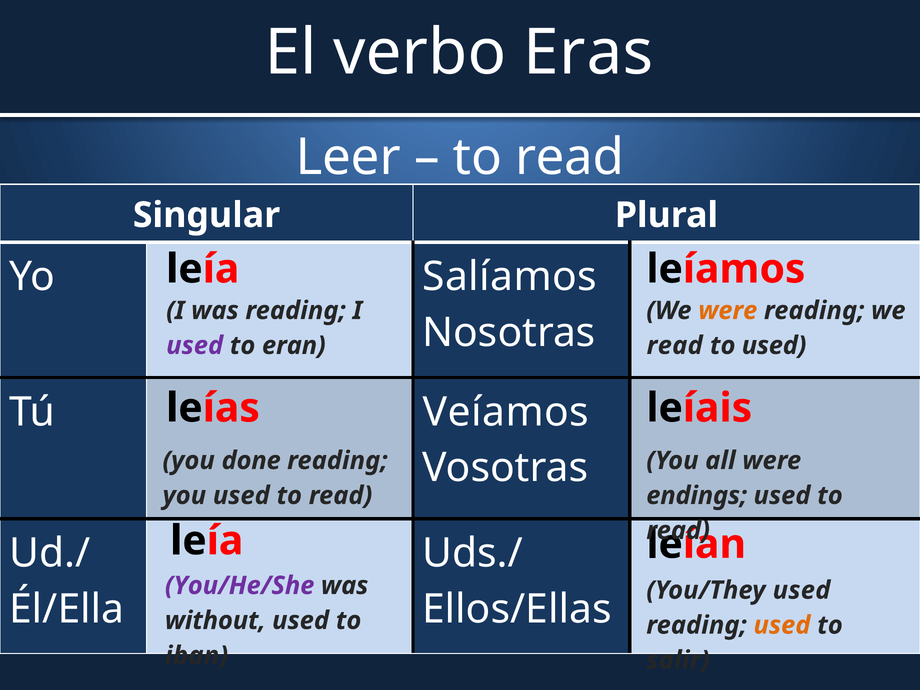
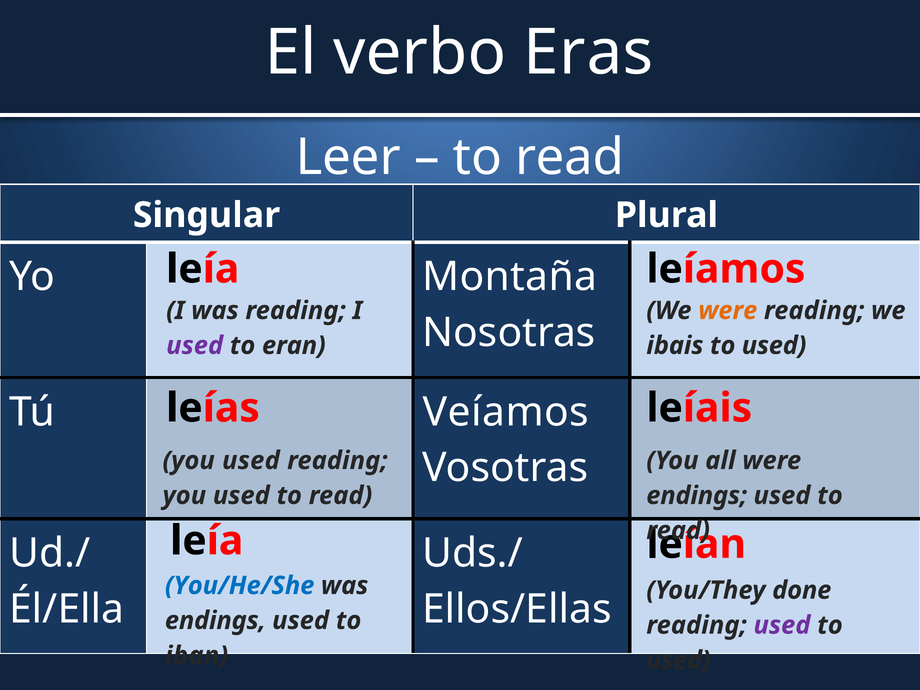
Salíamos: Salíamos -> Montaña (510, 277)
read: read -> ibais (675, 346)
done: done -> used (251, 461)
You/He/She colour: purple -> blue (240, 586)
You/They used: used -> done (802, 590)
without: without -> endings (215, 621)
used colour: orange -> purple (782, 625)
salir: salir -> used (678, 660)
